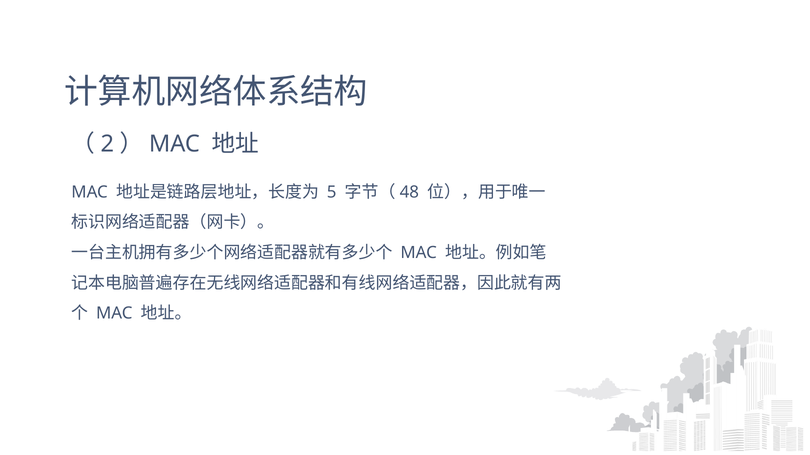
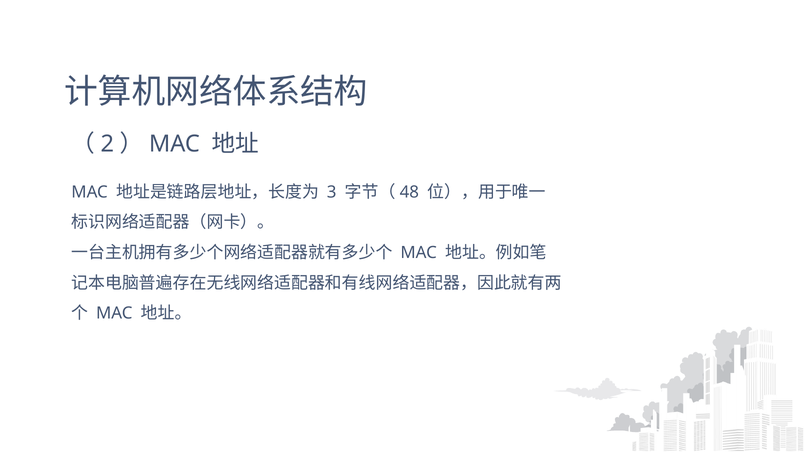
5: 5 -> 3 (332, 192)
